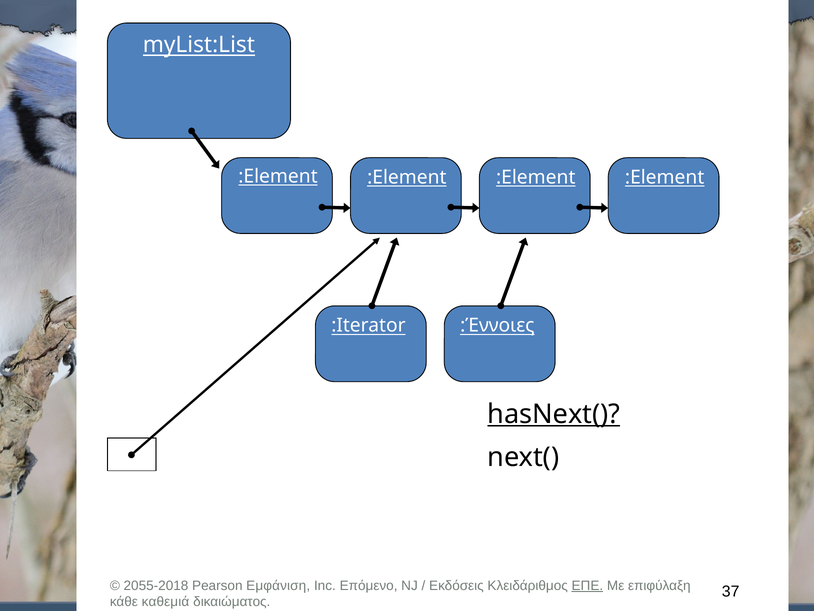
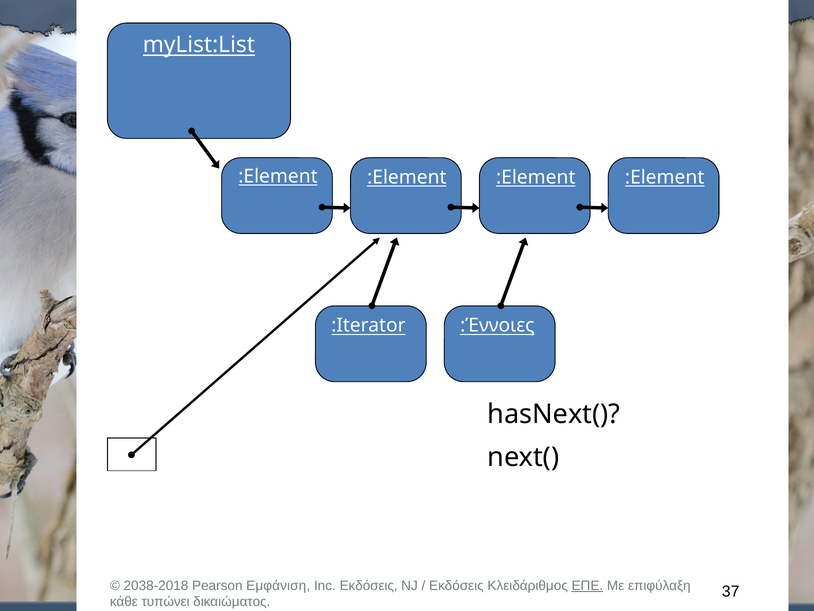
hasNext( underline: present -> none (554, 414)
2055-2018: 2055-2018 -> 2038-2018 (156, 585)
Inc Επόμενο: Επόμενο -> Εκδόσεις (369, 585)
καθεμιά: καθεμιά -> τυπώνει (166, 602)
